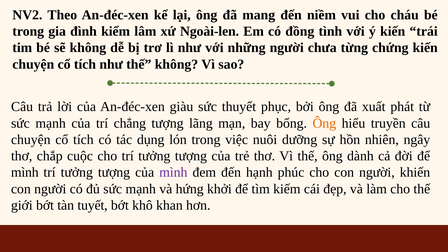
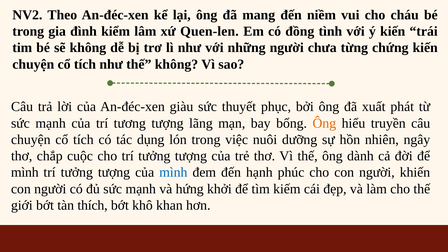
Ngoài-len: Ngoài-len -> Quen-len (209, 31)
chẳng: chẳng -> tương (130, 123)
mình colour: purple -> blue (173, 172)
tuyết: tuyết -> thích (93, 205)
